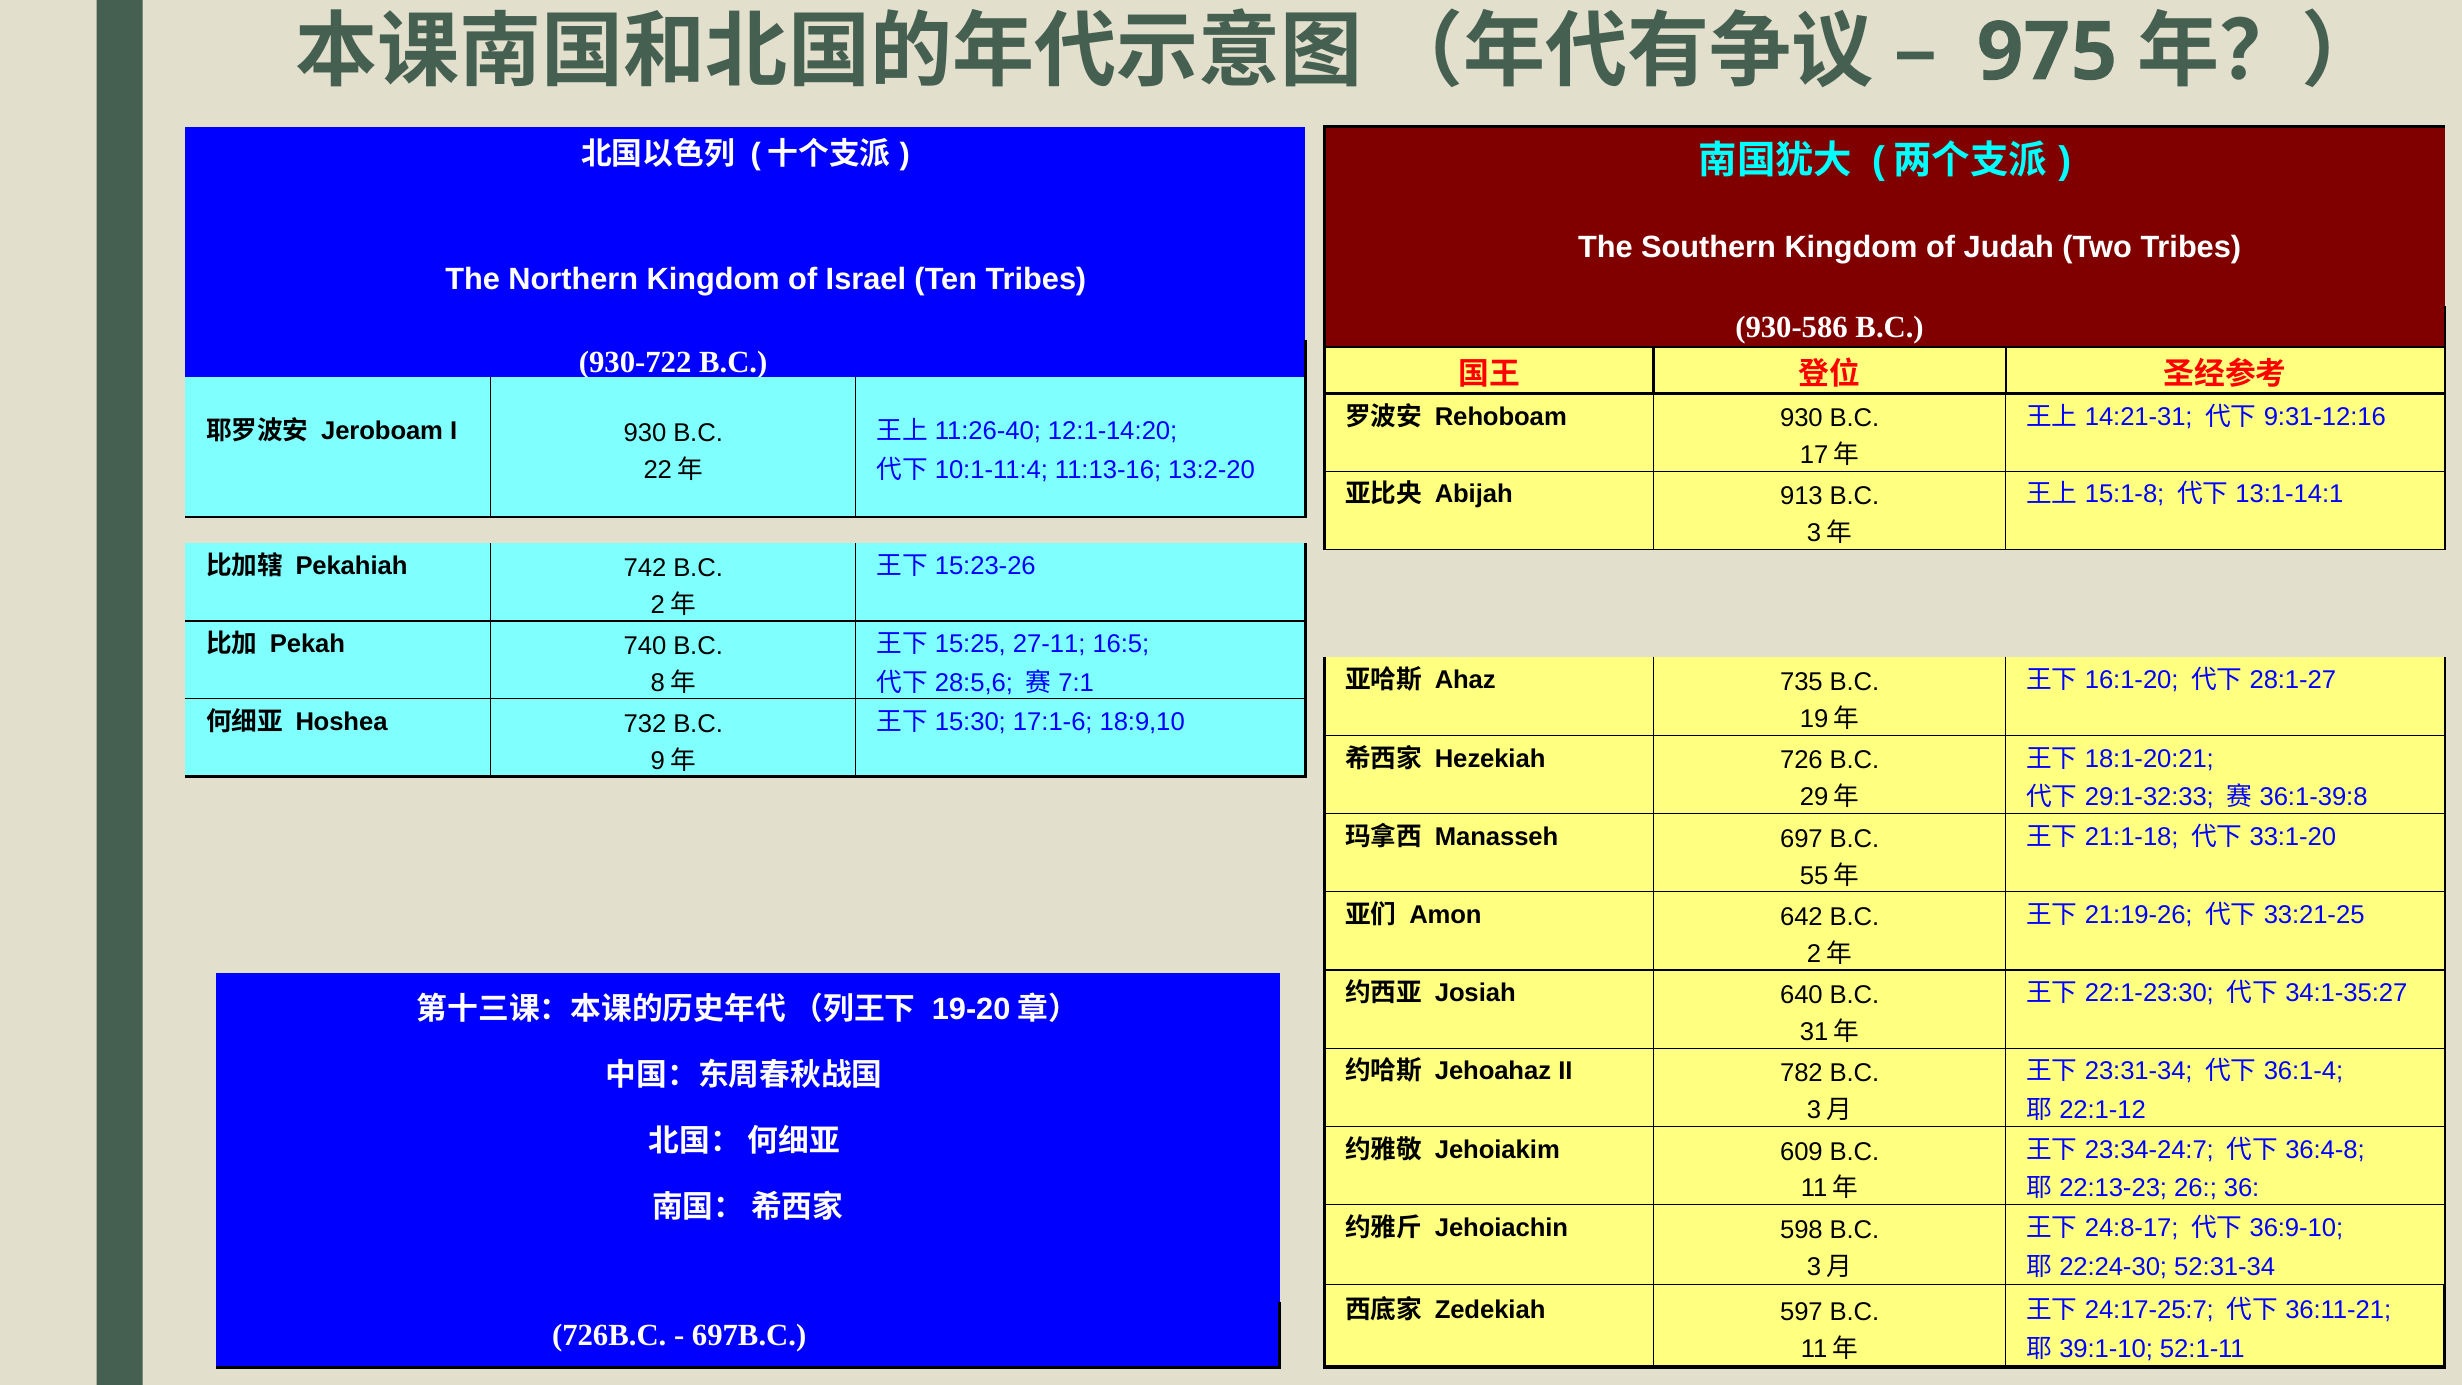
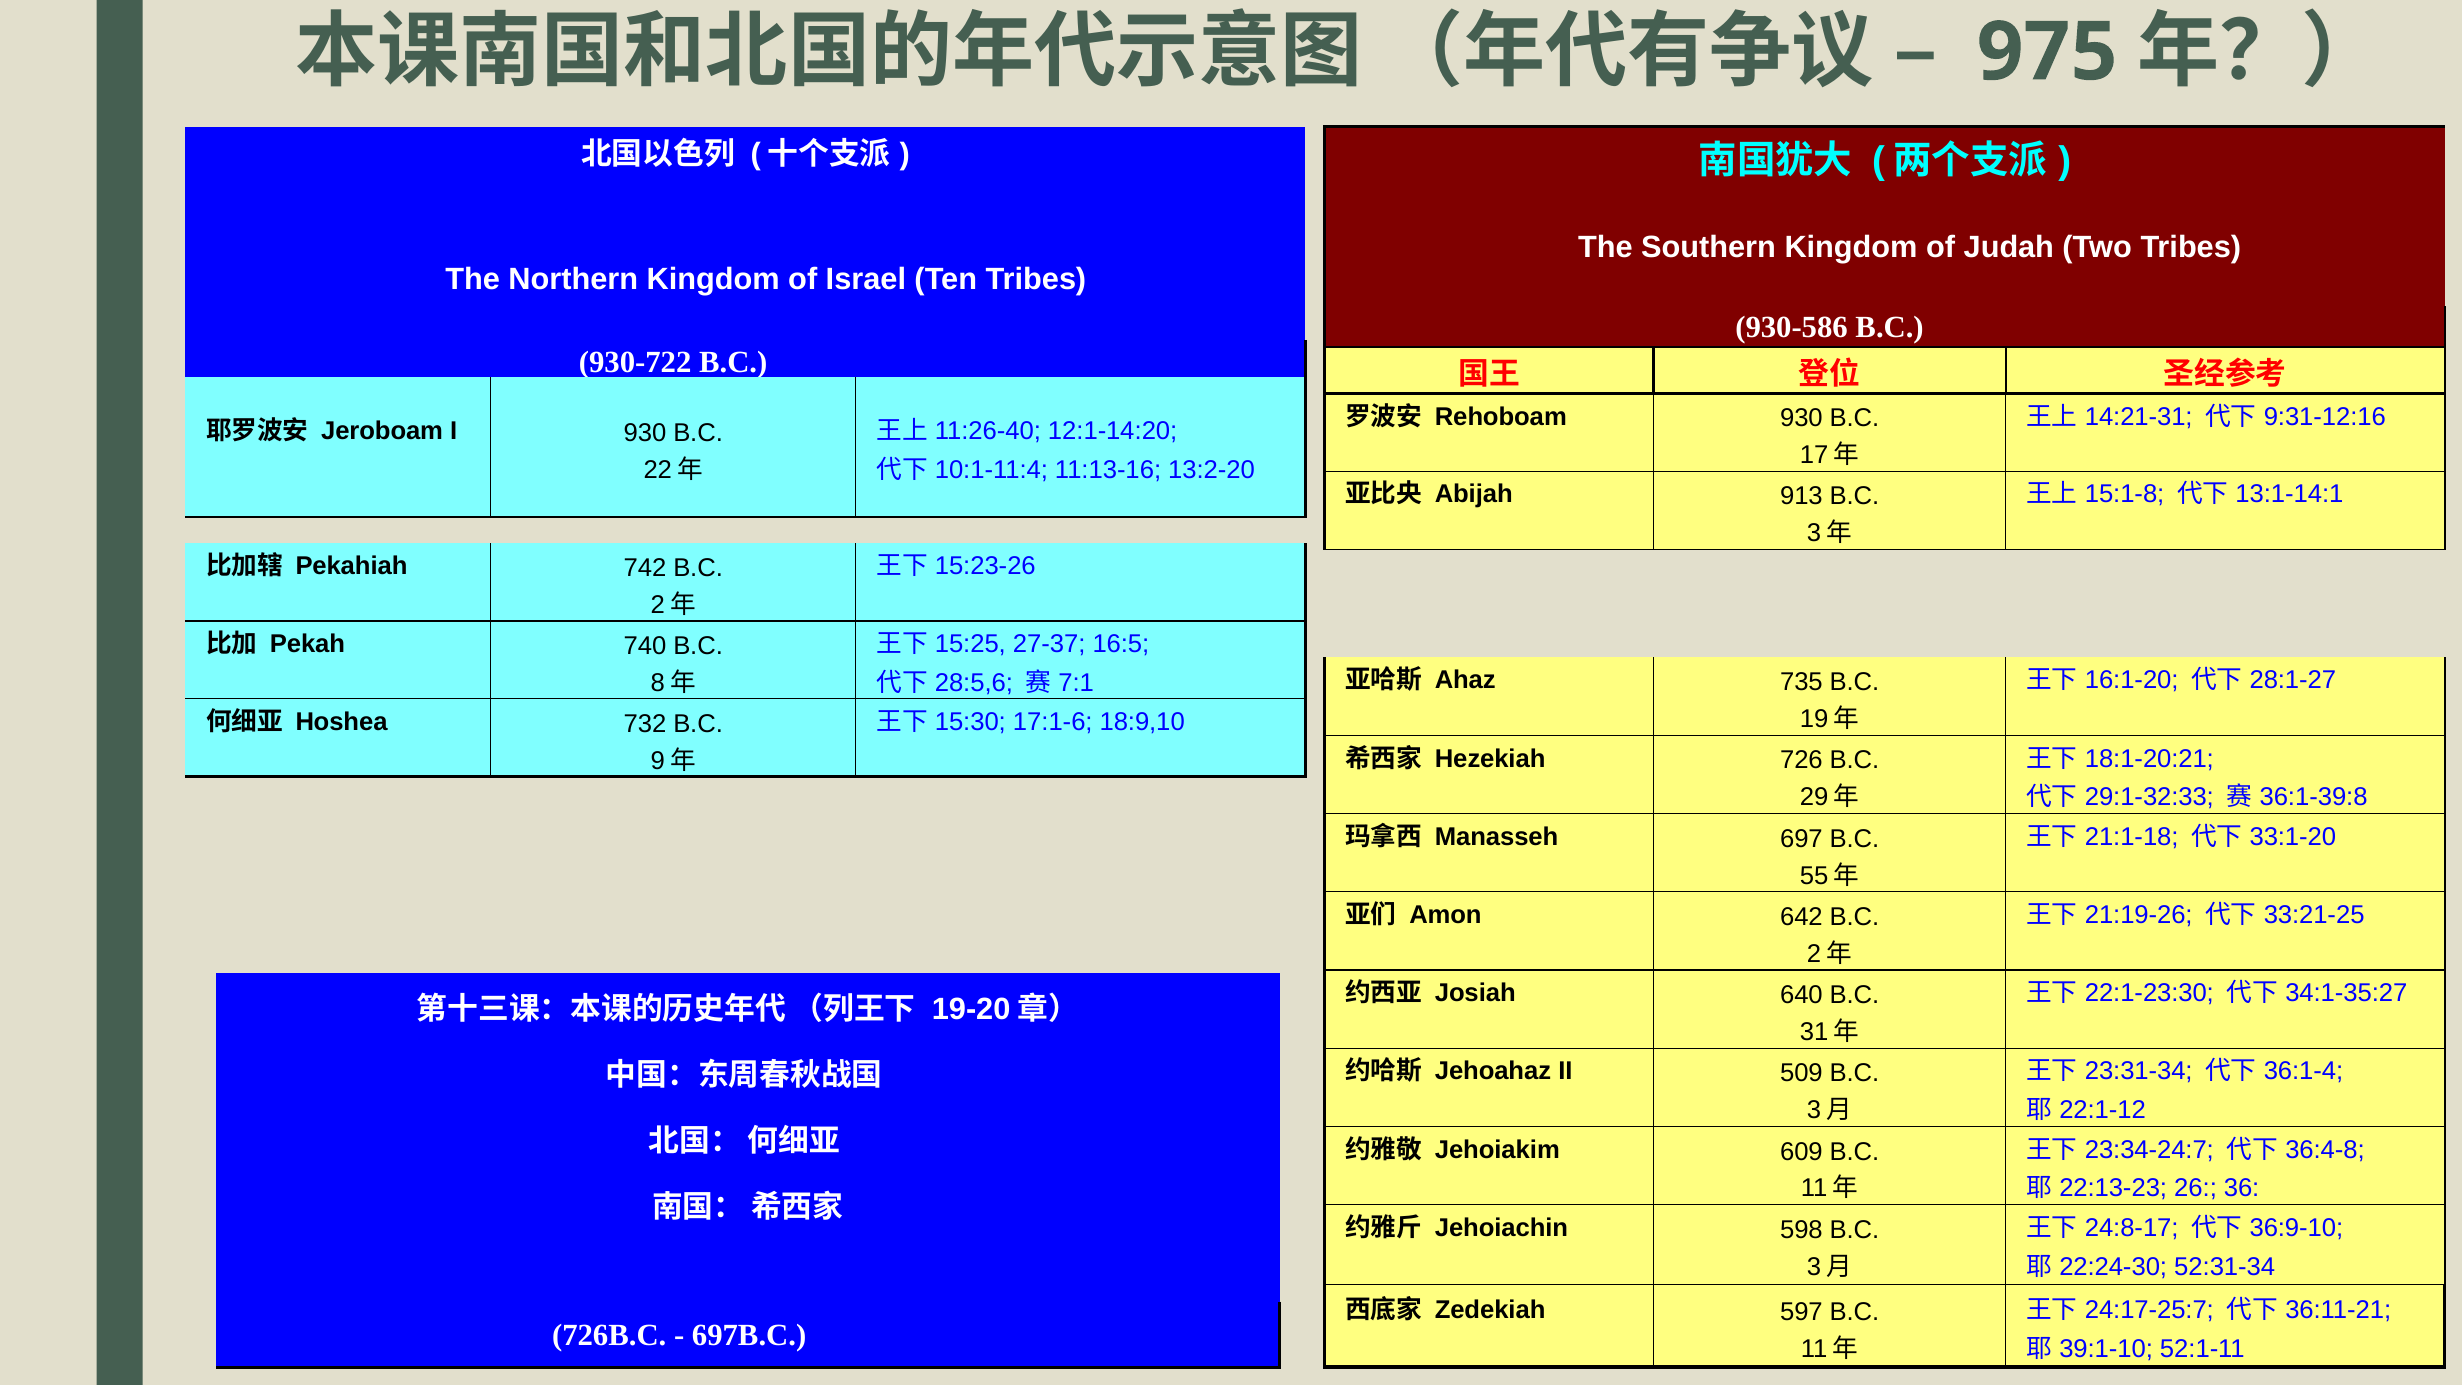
27-11: 27-11 -> 27-37 (1049, 644)
782: 782 -> 509 (1801, 1073)
